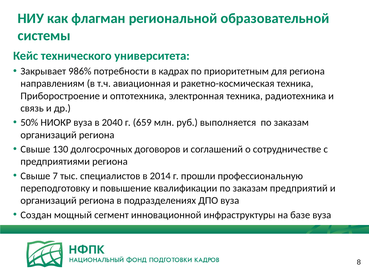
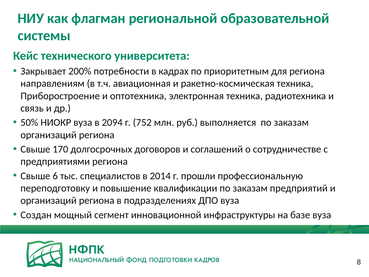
986%: 986% -> 200% (80, 71)
2040: 2040 -> 2094 (112, 122)
659: 659 -> 752 (142, 122)
130: 130 -> 170 (60, 149)
7: 7 -> 6 (55, 176)
